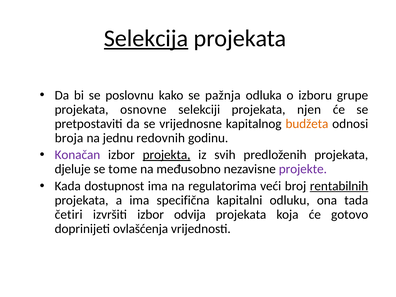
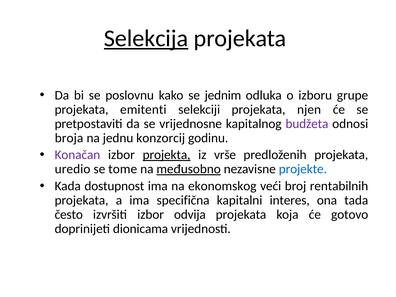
pažnja: pažnja -> jednim (223, 95)
osnovne: osnovne -> emitenti (143, 109)
budžeta colour: orange -> purple (307, 124)
redovnih: redovnih -> konzorcij (161, 138)
svih: svih -> vrše (225, 155)
djeluje: djeluje -> uredio (73, 169)
međusobno underline: none -> present (189, 169)
projekte colour: purple -> blue (303, 169)
regulatorima: regulatorima -> ekonomskog (222, 186)
rentabilnih underline: present -> none (339, 186)
odluku: odluku -> interes (290, 200)
četiri: četiri -> često (69, 214)
ovlašćenja: ovlašćenja -> dionicama (141, 229)
